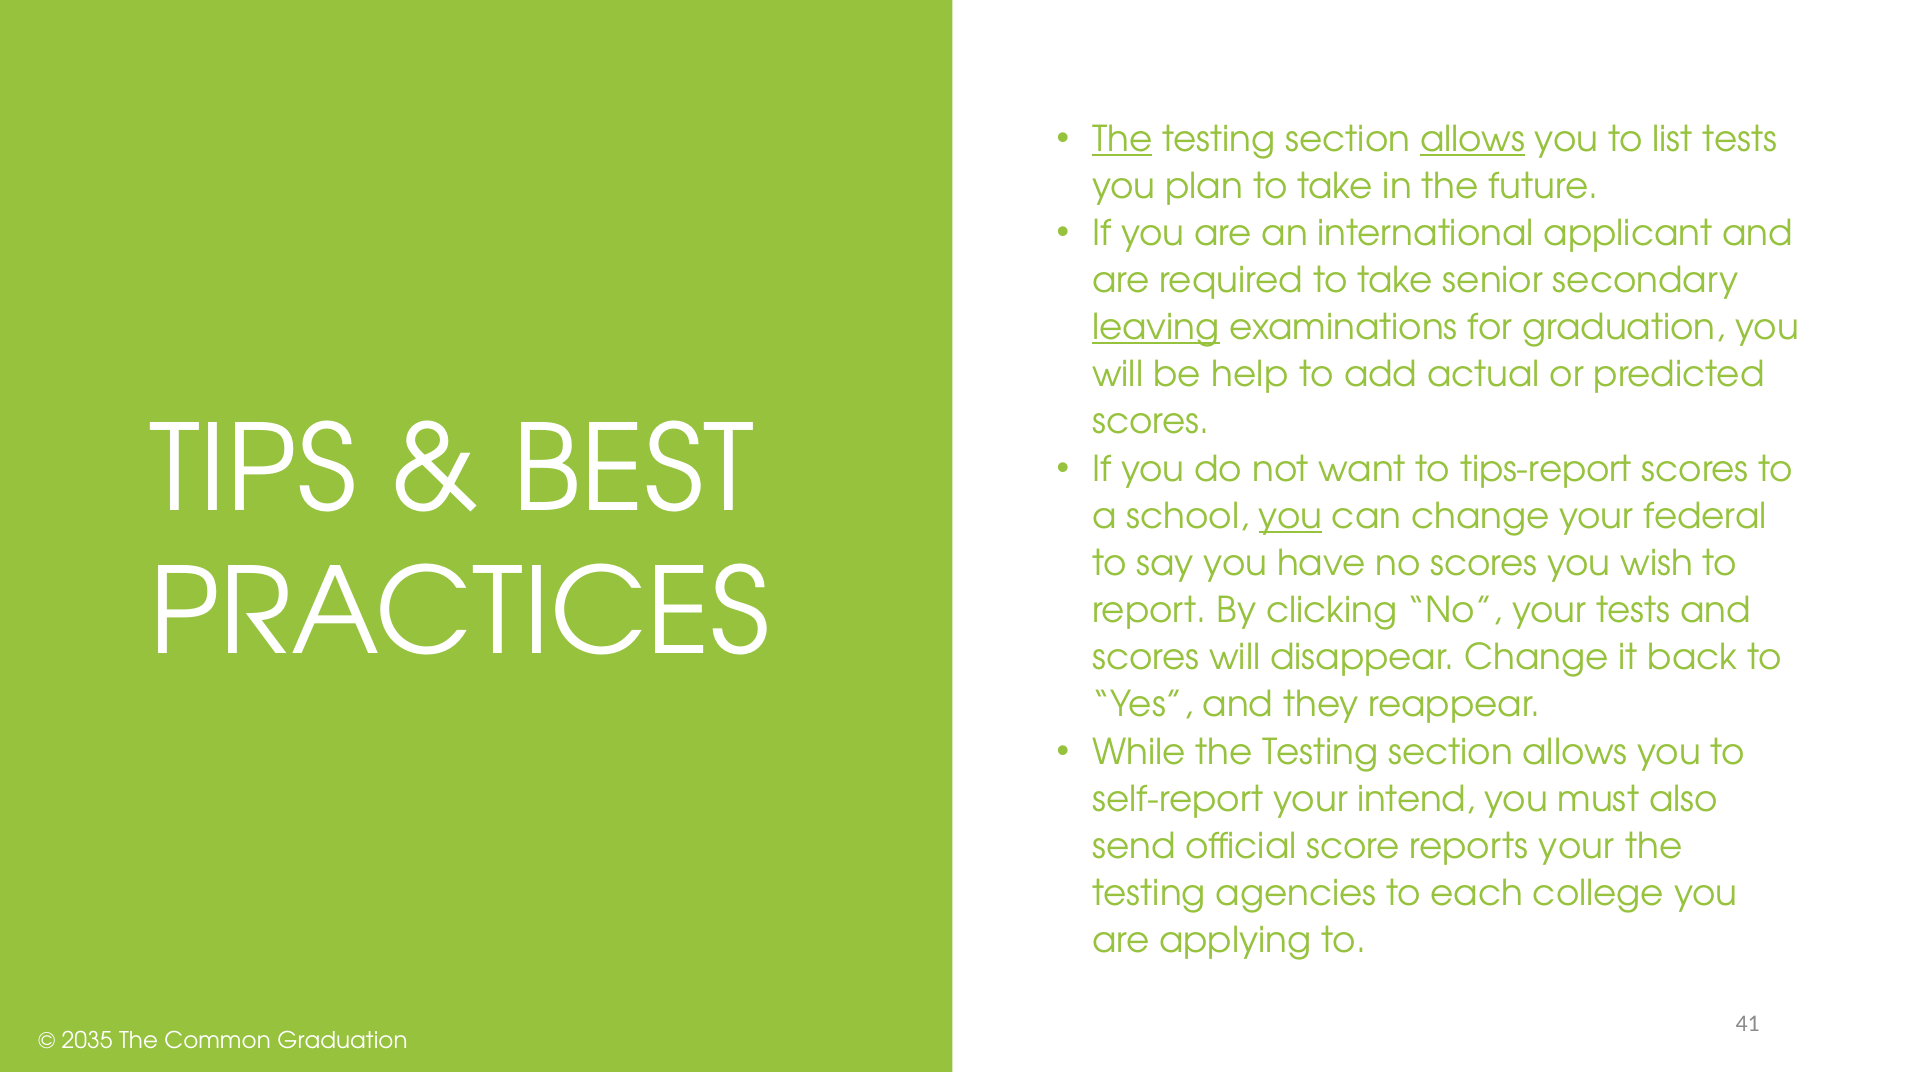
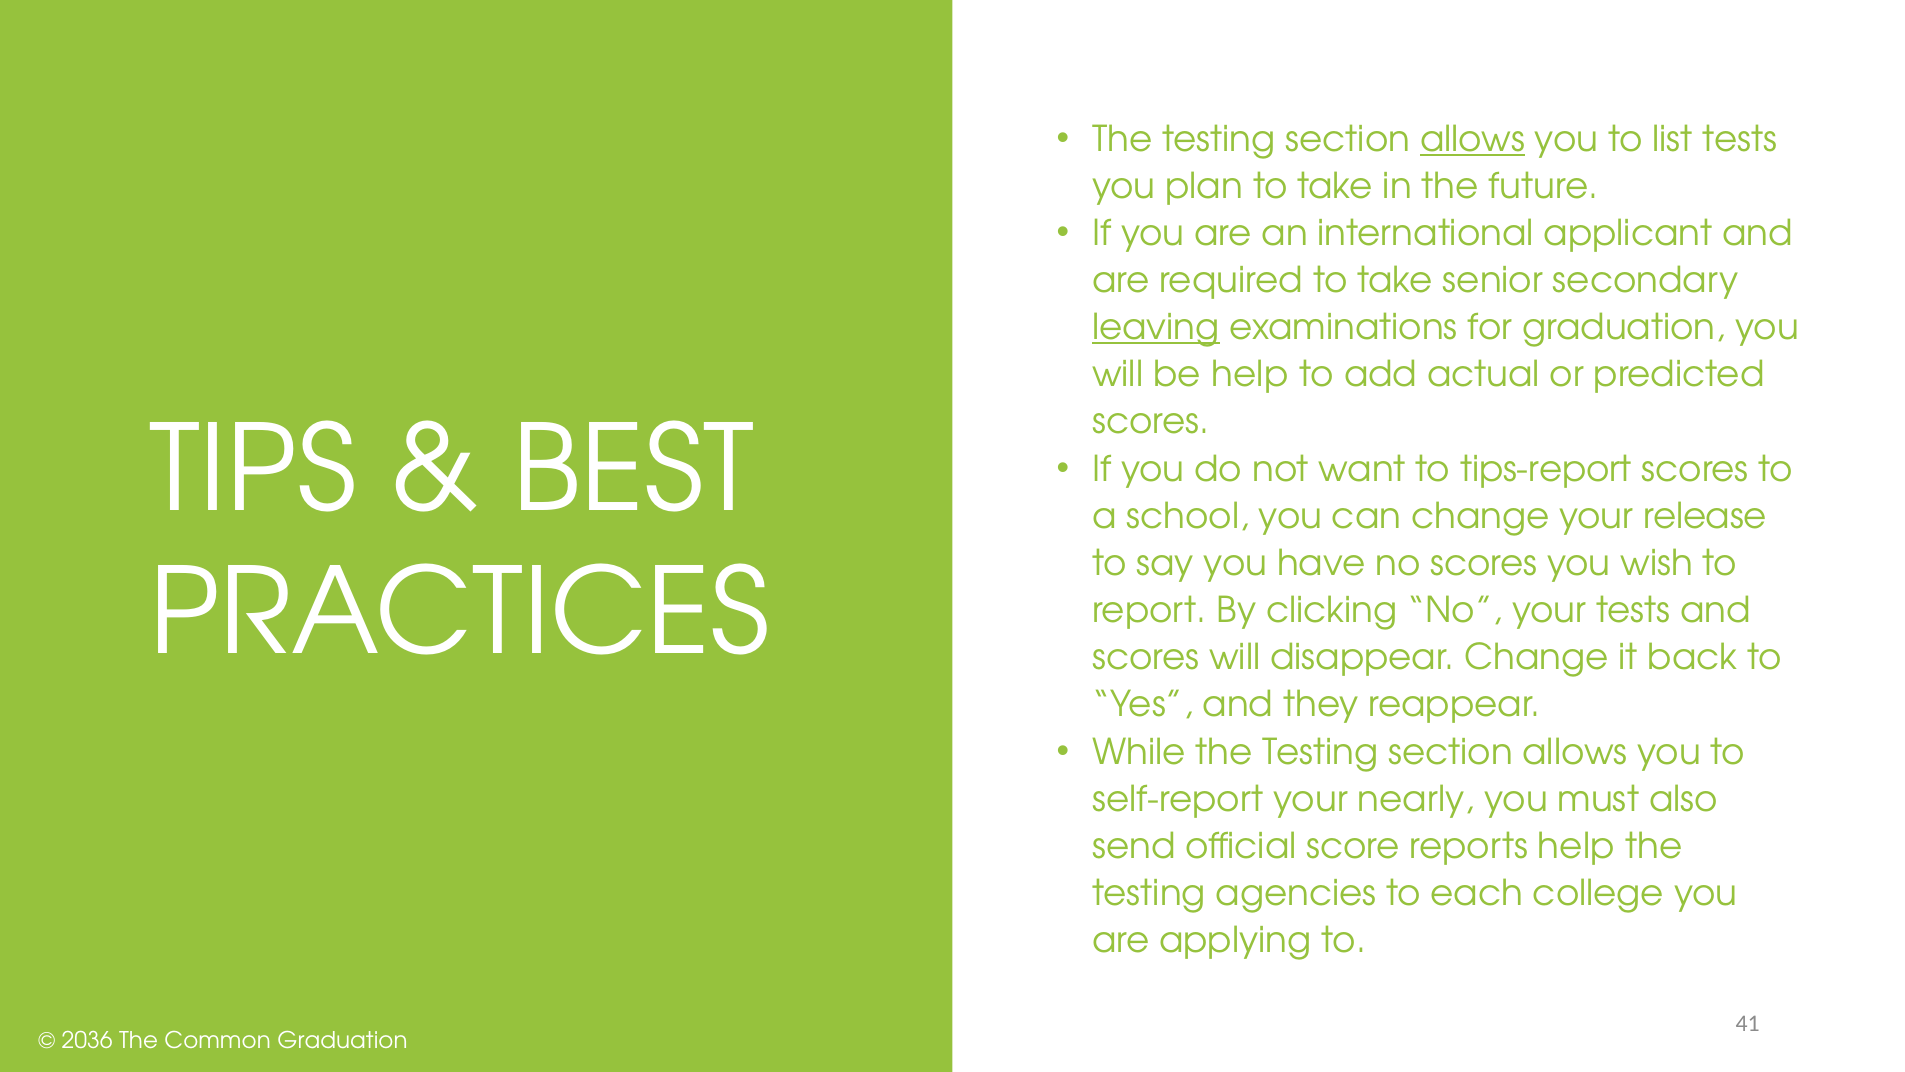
The underline: present -> none (1122, 139)
you underline: present -> none (1291, 516)
federal: federal -> release (1705, 516)
intend: intend -> nearly (1416, 799)
reports your: your -> help (1577, 846)
2035: 2035 -> 2036 (87, 1041)
